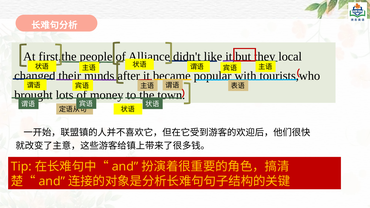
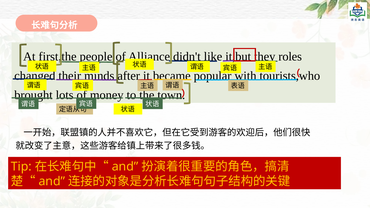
local: local -> roles (290, 57)
